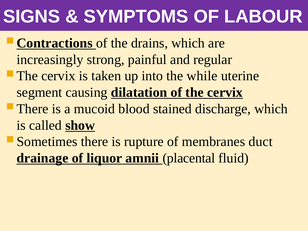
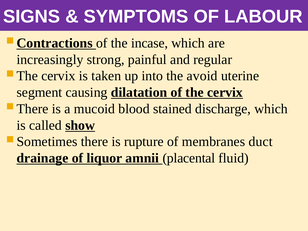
drains: drains -> incase (150, 43)
while: while -> avoid (202, 76)
